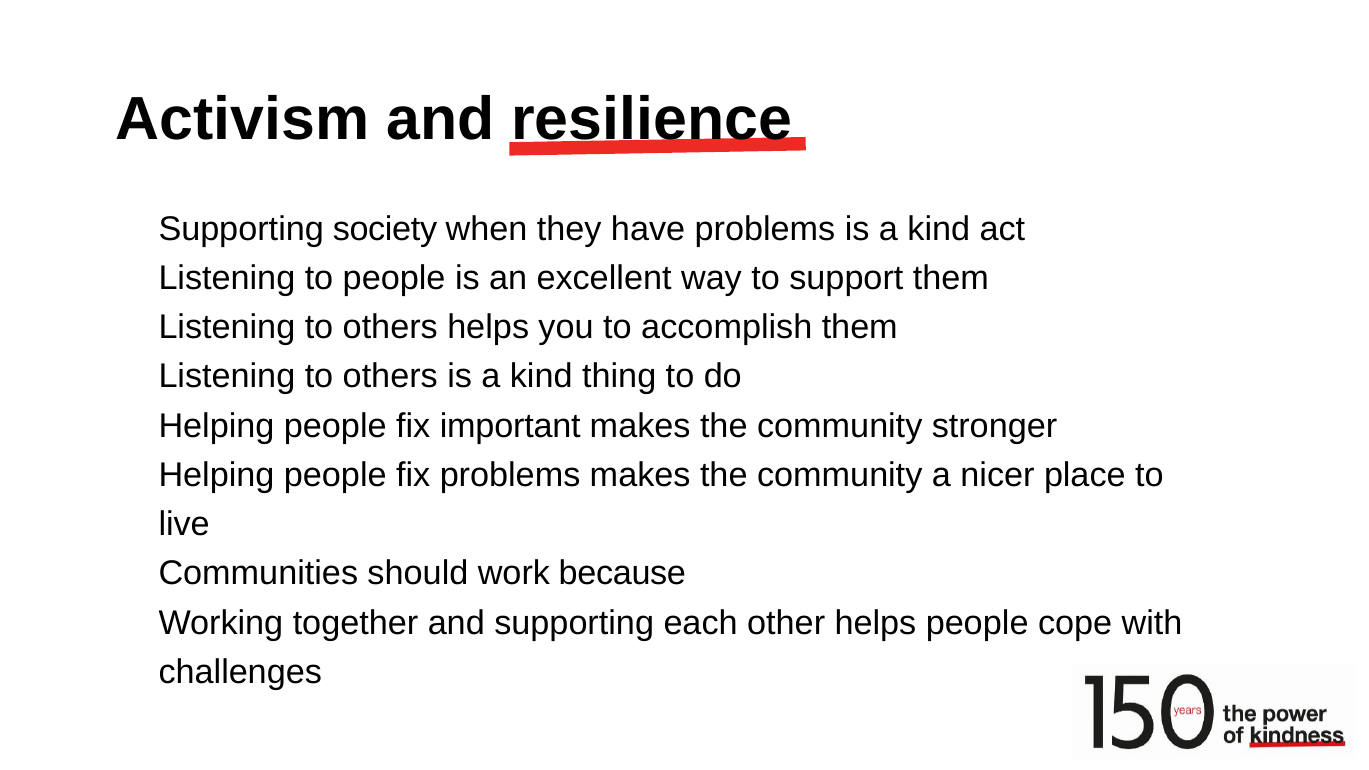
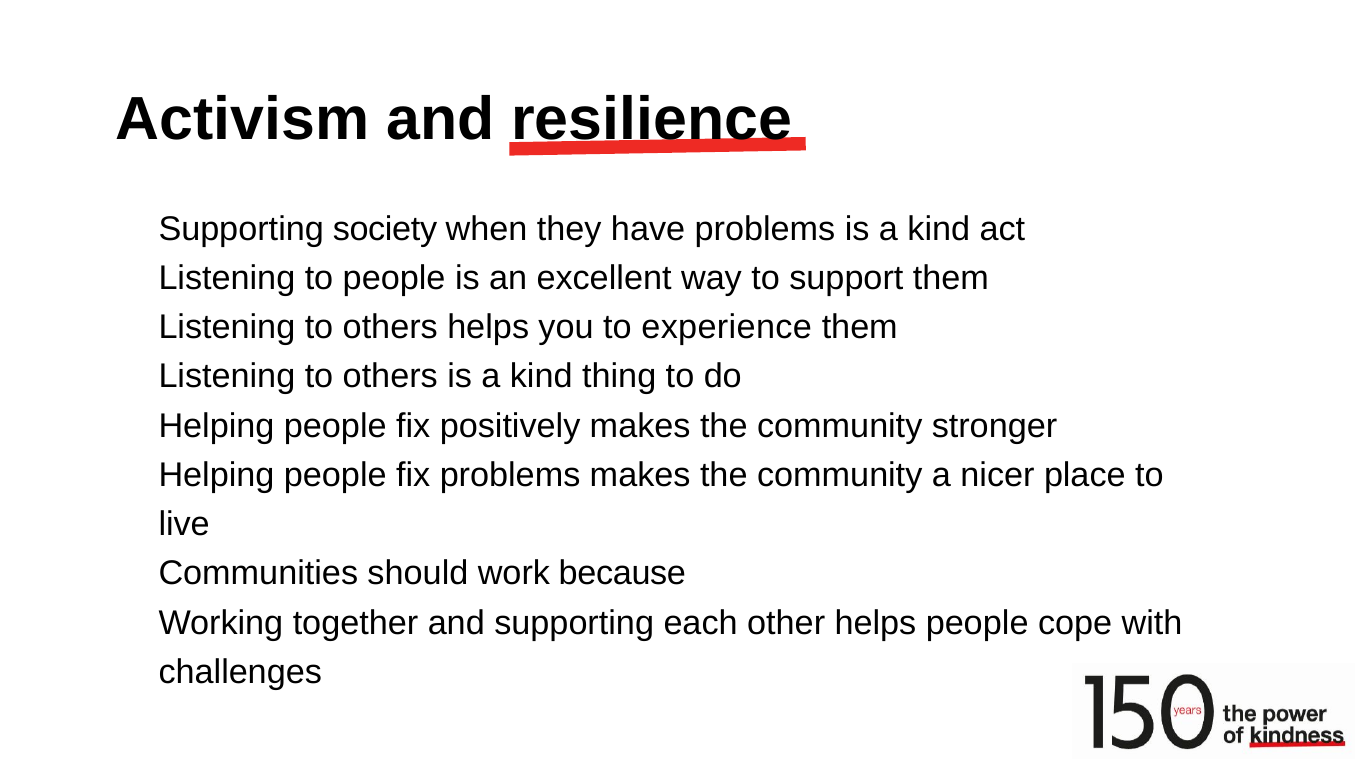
accomplish: accomplish -> experience (727, 327)
important: important -> positively (510, 426)
